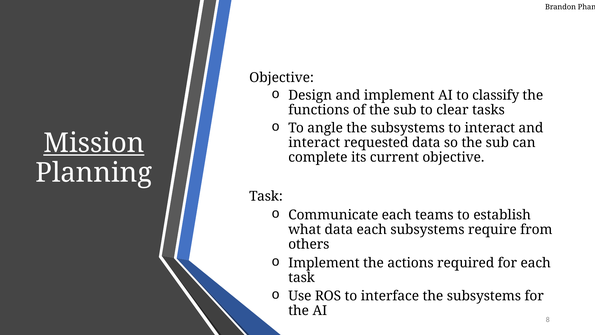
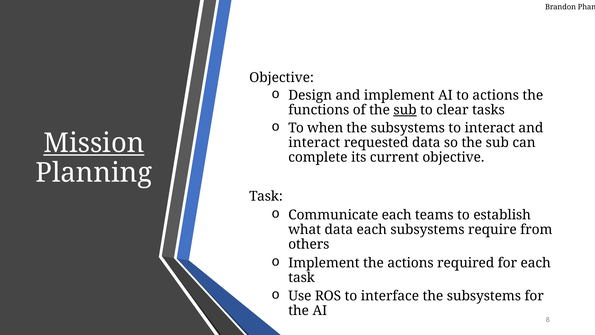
to classify: classify -> actions (496, 95)
sub underline: none -> present (405, 110)
angle: angle -> when (325, 128)
